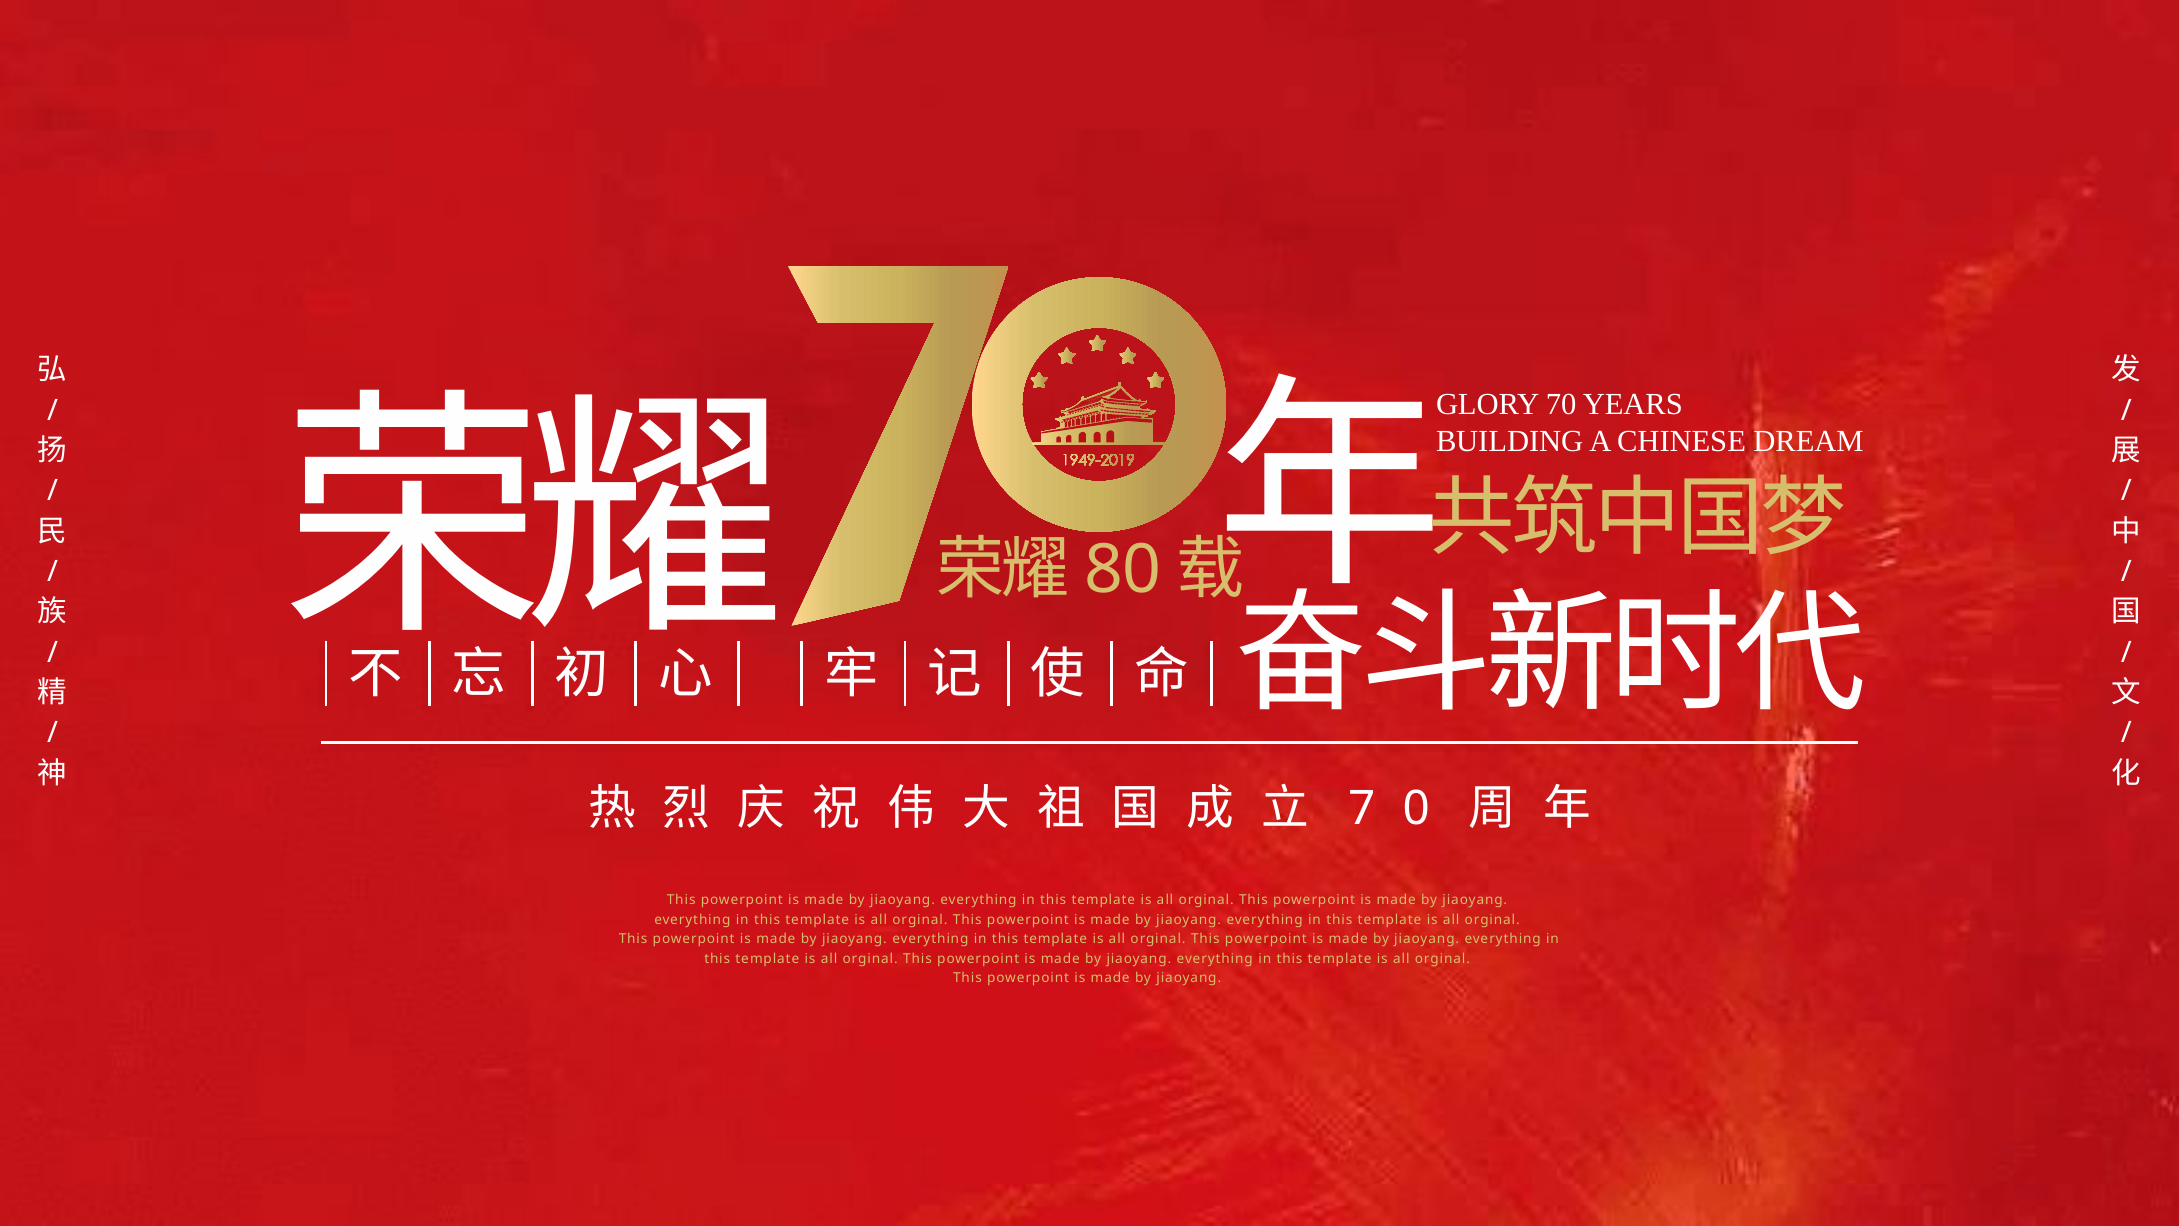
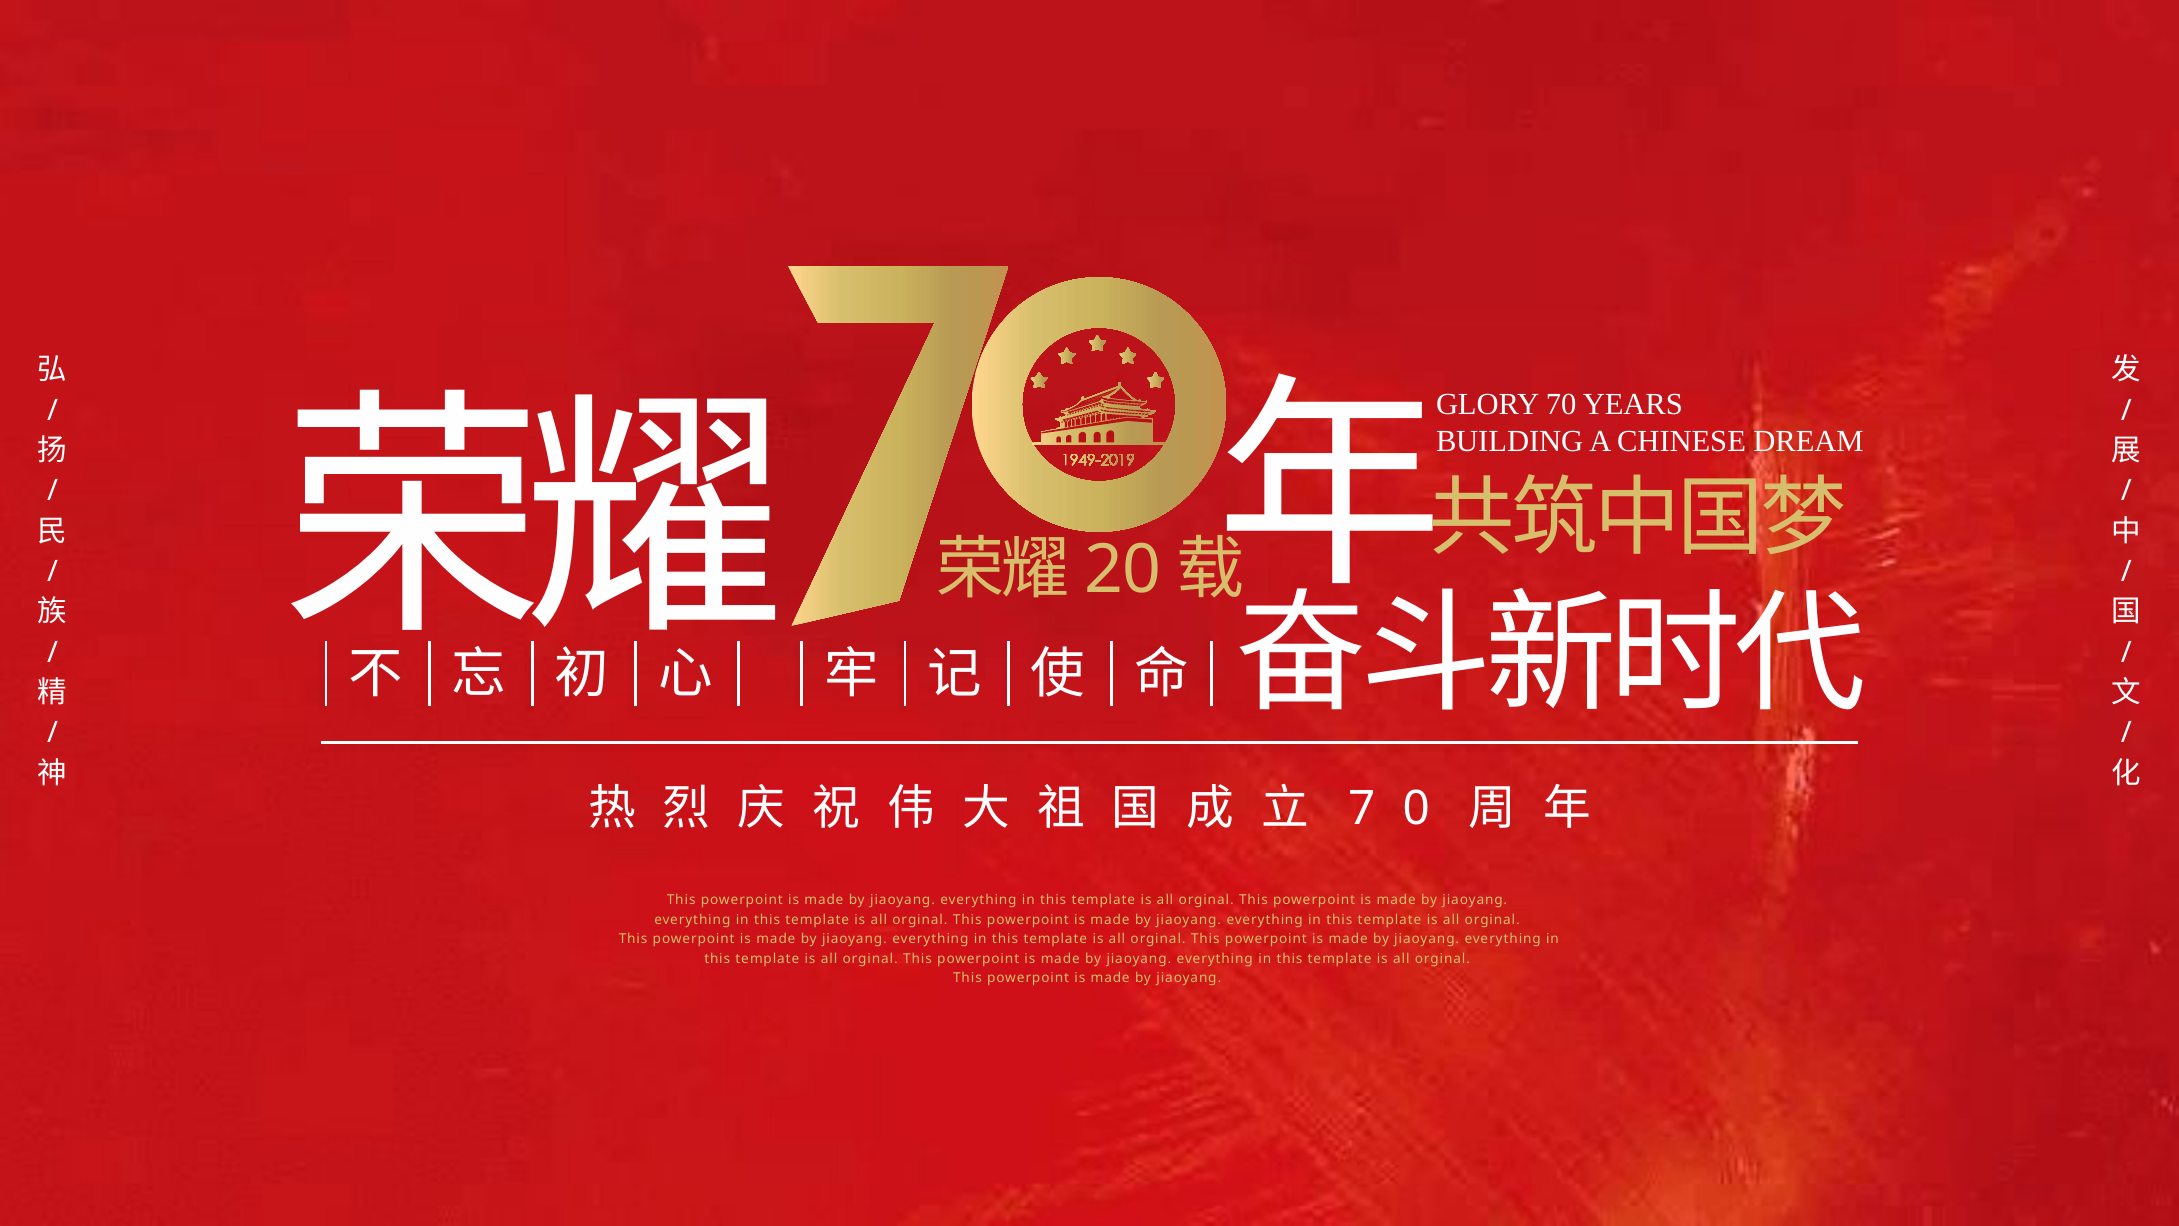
80: 80 -> 20 (1123, 570)
